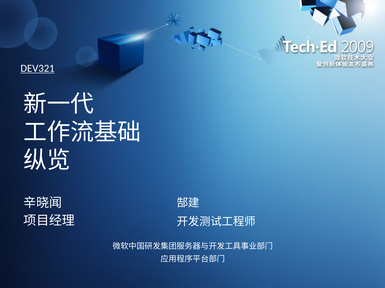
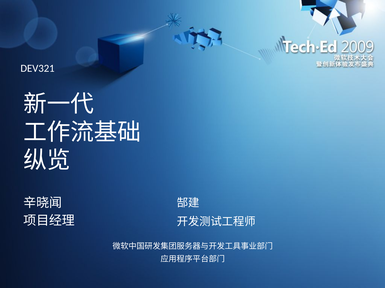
DEV321 underline: present -> none (38, 69)
